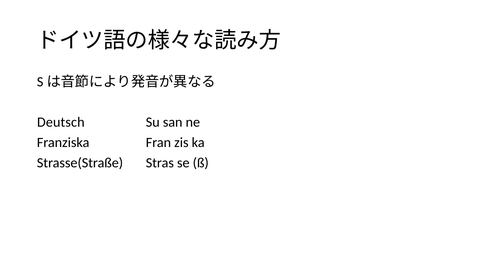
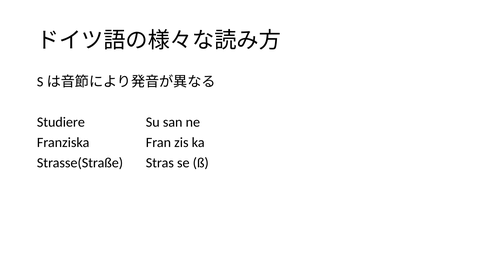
Deutsch: Deutsch -> Studiere (61, 122)
